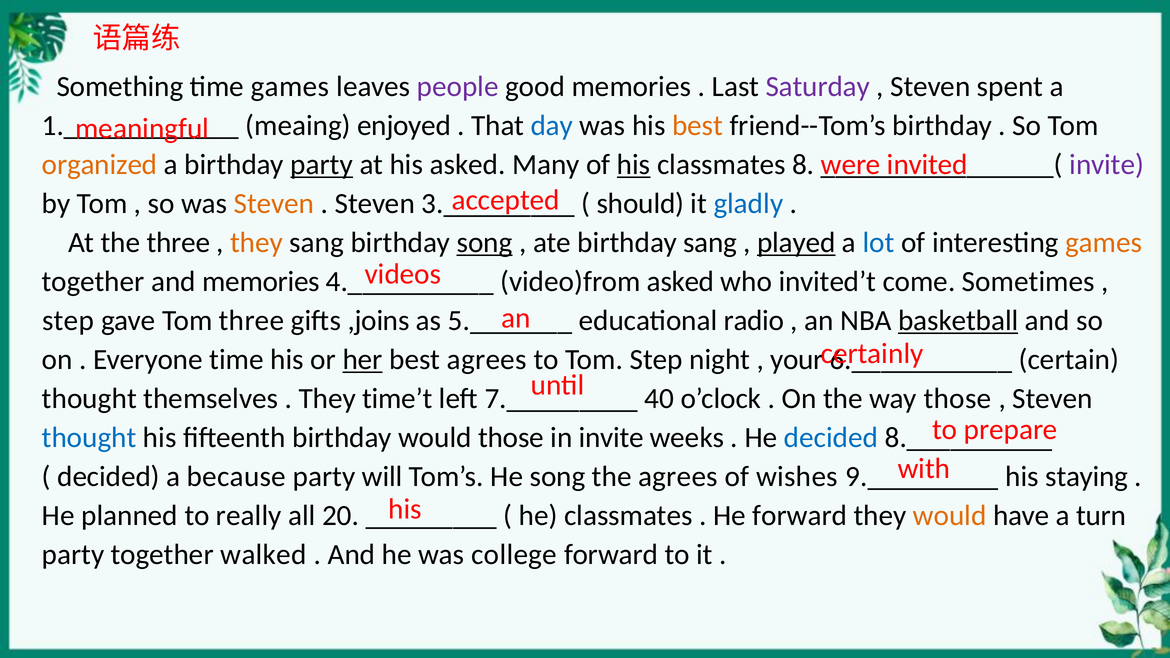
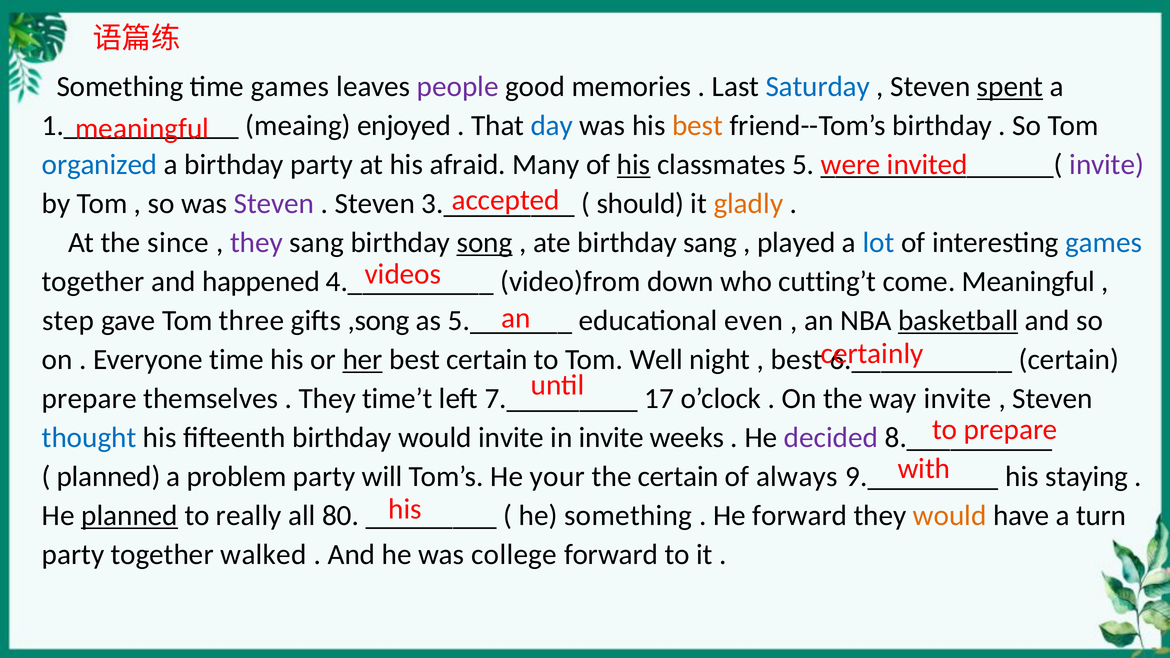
Saturday colour: purple -> blue (818, 87)
spent underline: none -> present (1010, 87)
organized colour: orange -> blue (100, 165)
party underline: present -> none (322, 165)
his asked: asked -> afraid (468, 165)
8: 8 -> 5 (803, 165)
Steven colour: orange -> purple (274, 204)
gladly colour: blue -> orange (748, 204)
the three: three -> since (178, 243)
they colour: orange -> purple (256, 243)
played underline: present -> none (796, 243)
games colour: orange -> blue (1104, 243)
and memories: memories -> happened (261, 282)
video)from asked: asked -> down (680, 282)
invited’t: invited’t -> cutting’t (827, 282)
come Sometimes: Sometimes -> Meaningful (1028, 282)
,joins: ,joins -> ,song (379, 321)
radio: radio -> even (754, 321)
best agrees: agrees -> certain (487, 360)
Tom Step: Step -> Well (656, 360)
your: your -> best (797, 360)
thought: thought -> prepare (89, 399)
40: 40 -> 17 (659, 399)
way those: those -> invite (957, 399)
would those: those -> invite (511, 438)
decided colour: blue -> purple (831, 438)
decided: decided -> planned (109, 477)
because: because -> problem (237, 477)
He song: song -> your (557, 477)
the agrees: agrees -> certain (678, 477)
wishes: wishes -> always (797, 477)
planned underline: none -> present (130, 516)
20: 20 -> 80 (341, 516)
he classmates: classmates -> something (628, 516)
